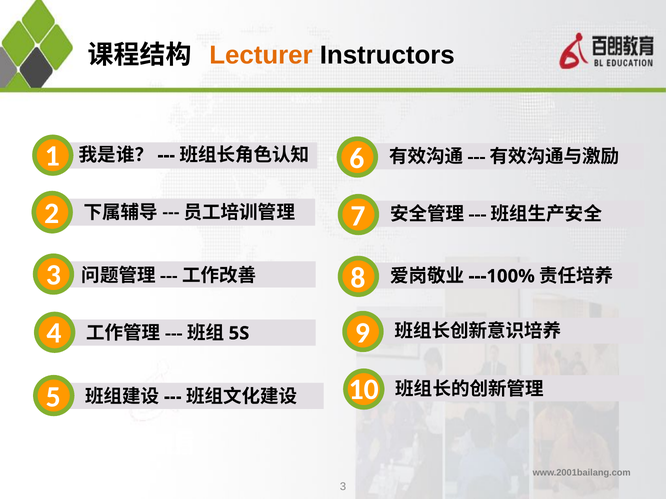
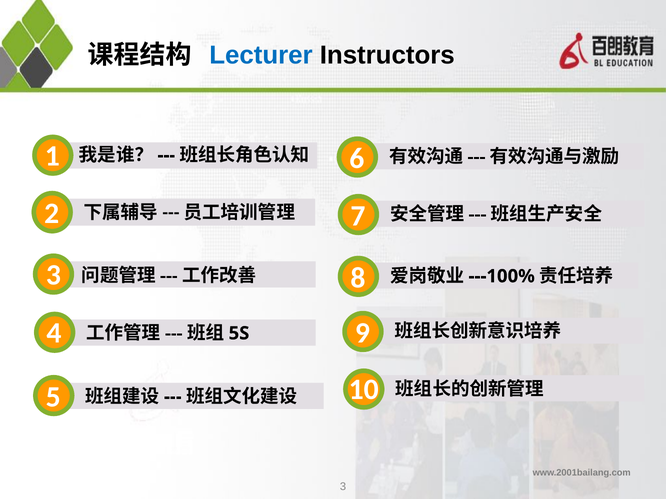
Lecturer colour: orange -> blue (261, 55)
